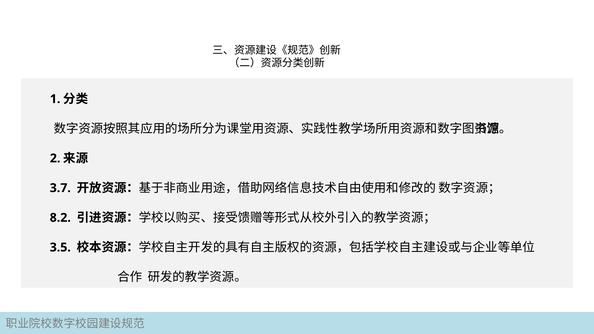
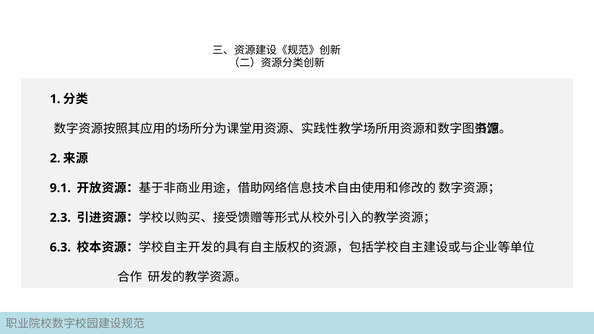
3.7: 3.7 -> 9.1 (60, 188)
8.2: 8.2 -> 2.3 (60, 218)
3.5: 3.5 -> 6.3 (60, 247)
